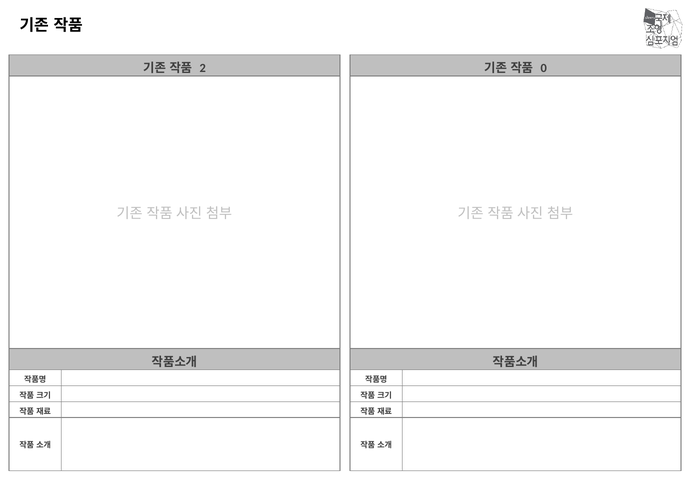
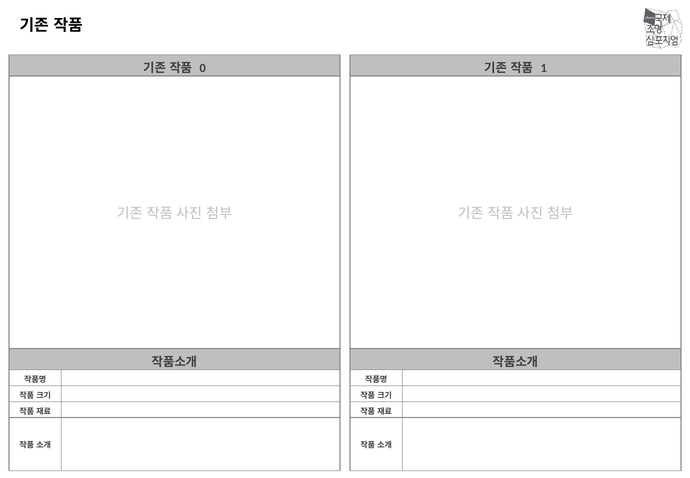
2: 2 -> 0 (203, 68)
0: 0 -> 1 (544, 68)
